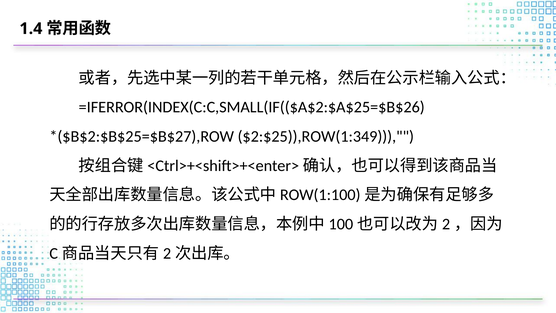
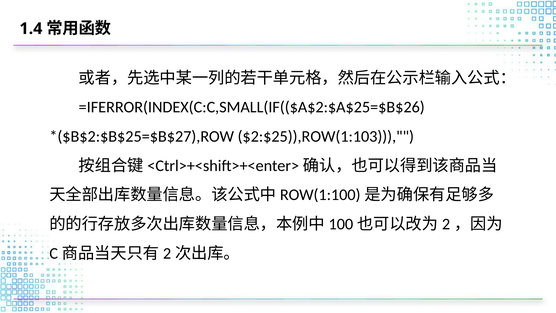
$2:$25)),ROW(1:349: $2:$25)),ROW(1:349 -> $2:$25)),ROW(1:103 (326, 136)
